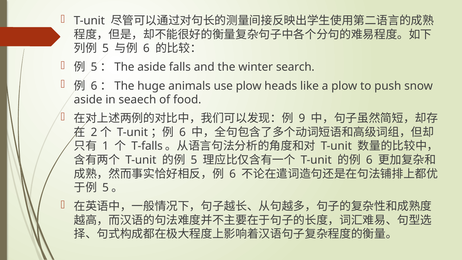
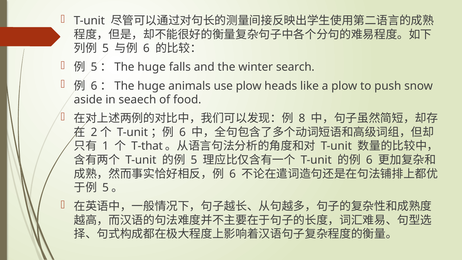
aside: aside -> huge (152, 67)
9: 9 -> 8 (302, 118)
T-falls: T-falls -> T-that (147, 146)
